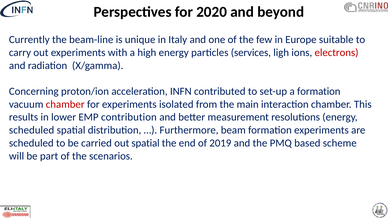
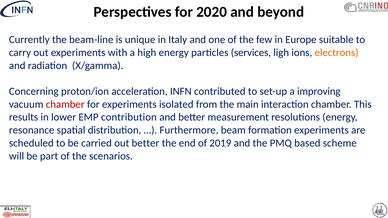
electrons colour: red -> orange (337, 53)
a formation: formation -> improving (319, 91)
scheduled: scheduled -> resonance (32, 130)
out spatial: spatial -> better (145, 143)
